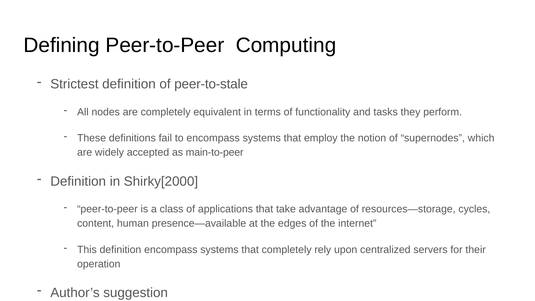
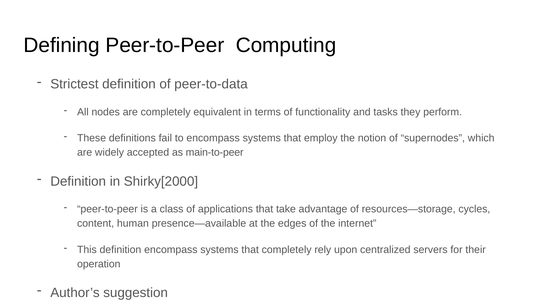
peer-to-stale: peer-to-stale -> peer-to-data (211, 84)
